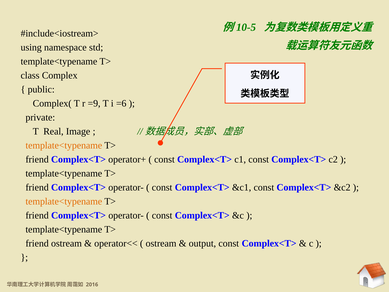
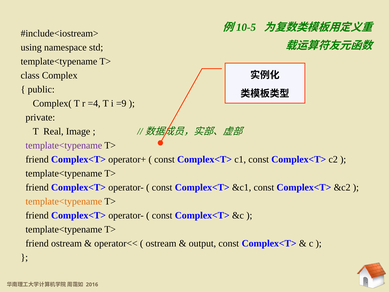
=9: =9 -> =4 (94, 103)
=6: =6 -> =9 (121, 103)
template<typename colour: orange -> purple (64, 145)
